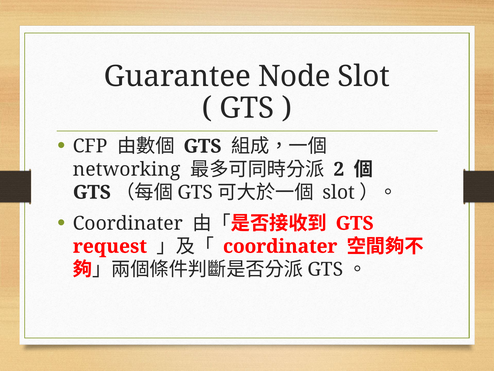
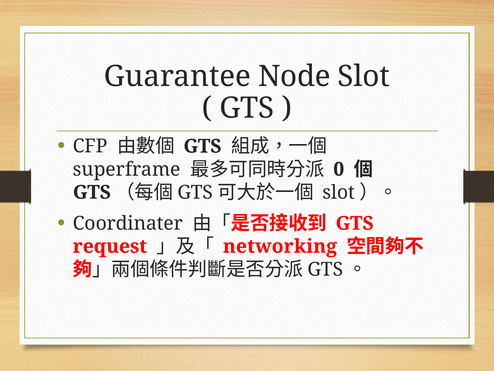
networking: networking -> superframe (127, 169)
2: 2 -> 0 (339, 169)
coordinater: coordinater -> networking (280, 246)
